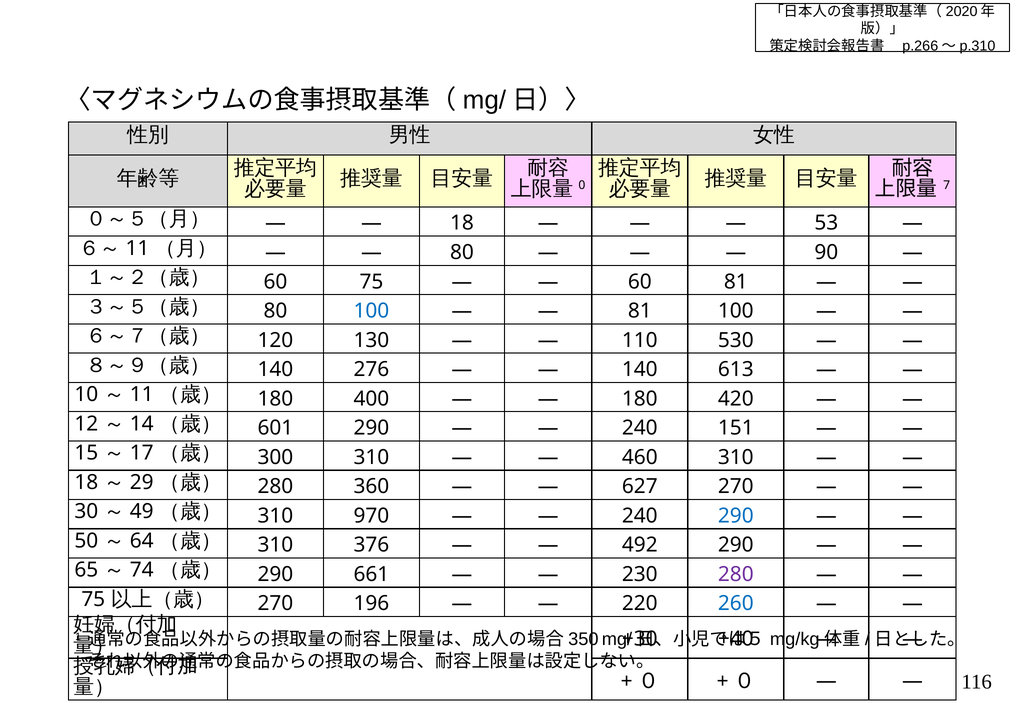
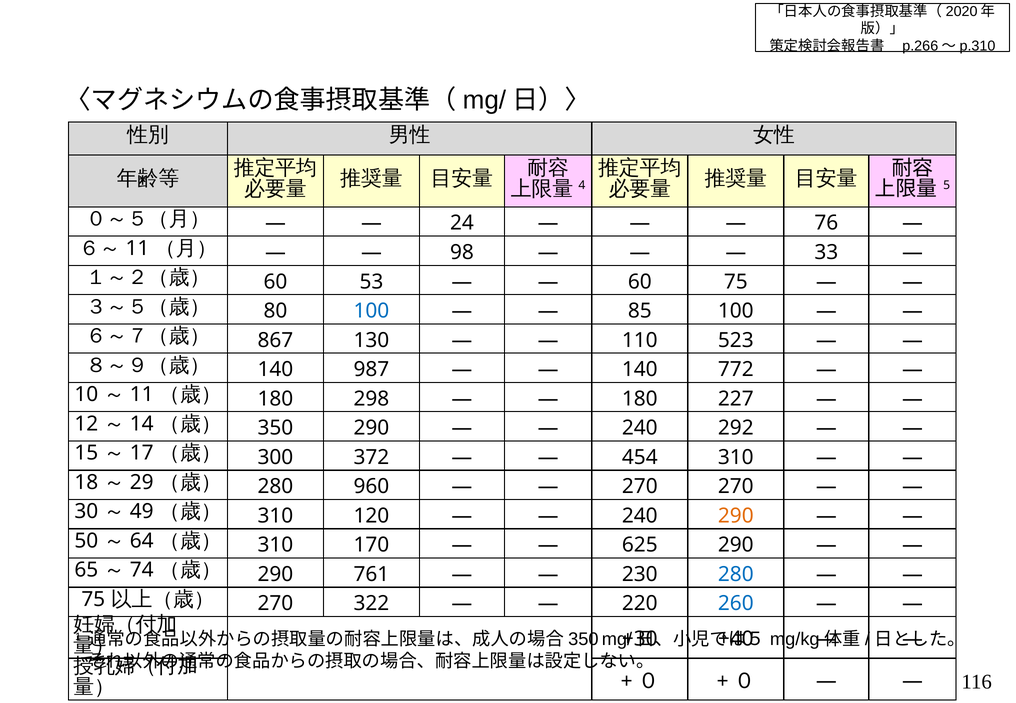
7: 7 -> 5 (947, 186)
0: 0 -> 4 (582, 186)
18: 18 -> 24 (462, 223)
53: 53 -> 76 (826, 223)
80: 80 -> 98 (462, 253)
90: 90 -> 33 (826, 253)
60 75: 75 -> 53 (371, 282)
60 81: 81 -> 75 (736, 282)
81: 81 -> 85 (640, 311)
120: 120 -> 867 (275, 340)
530: 530 -> 523 (736, 340)
276: 276 -> 987 (371, 370)
613: 613 -> 772 (736, 370)
400: 400 -> 298 (371, 399)
420: 420 -> 227 (736, 399)
601: 601 -> 350 (275, 428)
151: 151 -> 292 (736, 428)
300 310: 310 -> 372 (371, 457)
460: 460 -> 454 (640, 457)
360: 360 -> 960 (371, 487)
627: 627 -> 270 (640, 487)
970: 970 -> 120 (371, 516)
290 colour: blue -> orange (736, 516)
376: 376 -> 170 (371, 545)
492: 492 -> 625 (640, 545)
661: 661 -> 761 (371, 575)
280 colour: purple -> blue (736, 575)
196: 196 -> 322 (371, 604)
